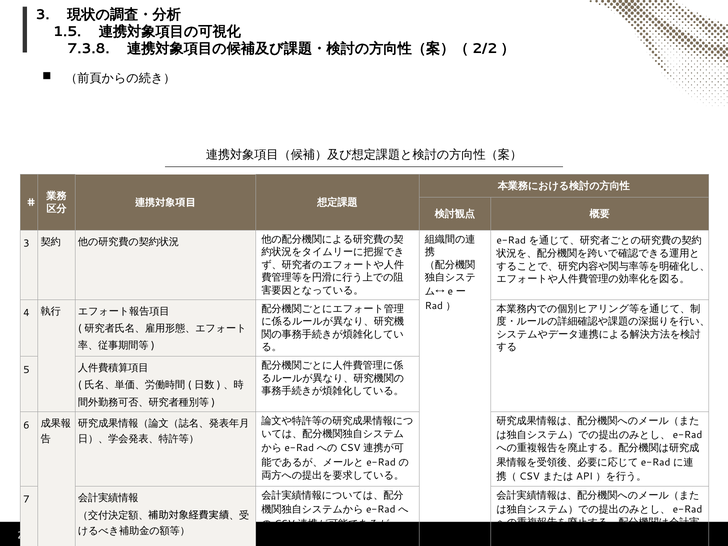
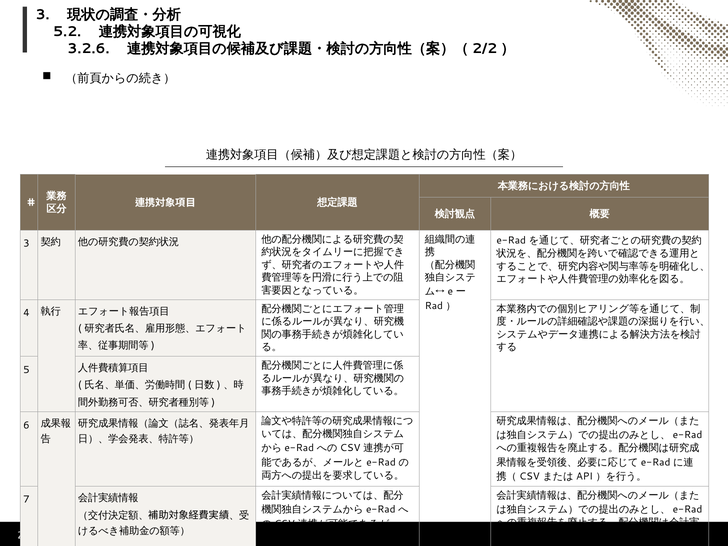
1.5: 1.5 -> 5.2 (67, 31)
7.3.8: 7.3.8 -> 3.2.6 (88, 48)
